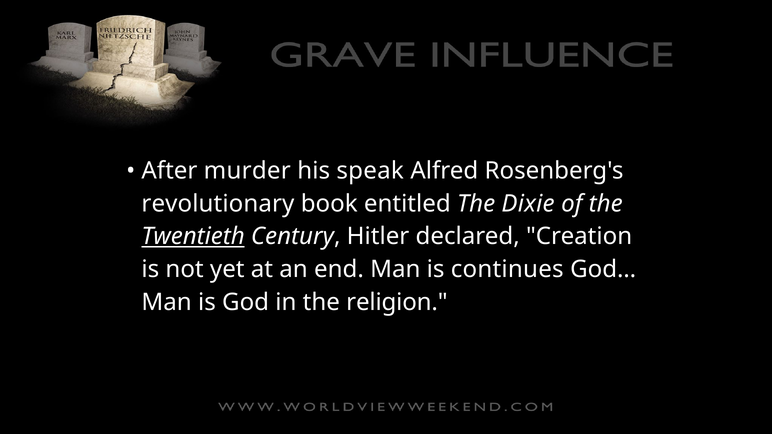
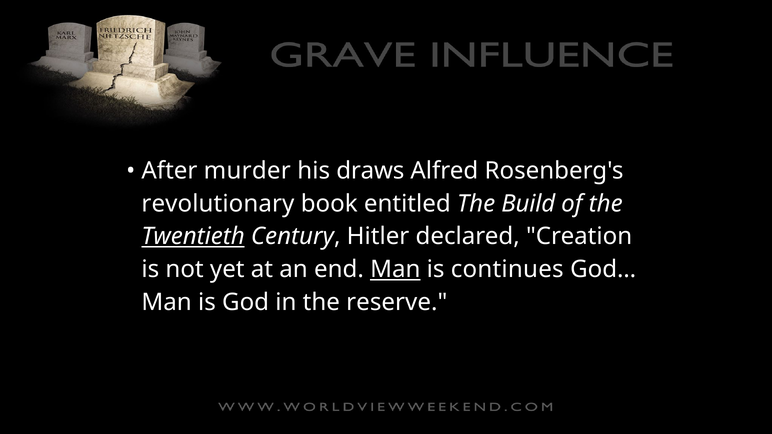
speak: speak -> draws (370, 171)
Dixie: Dixie -> Build (528, 204)
Man underline: none -> present (395, 270)
religion: religion -> reserve (397, 302)
